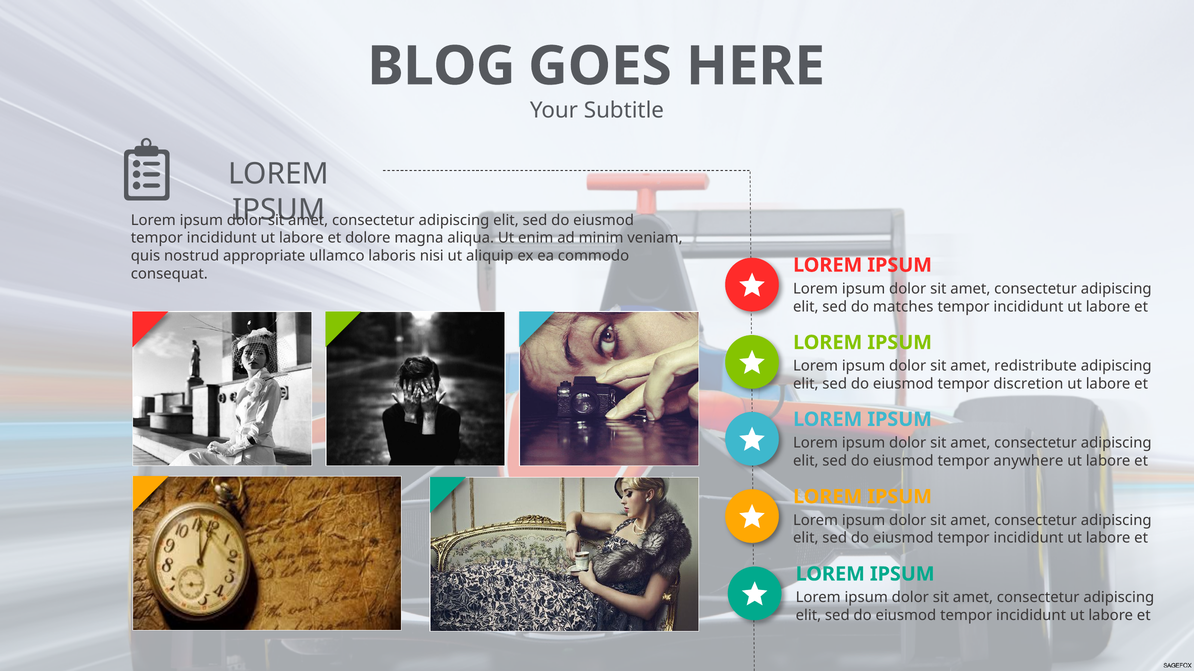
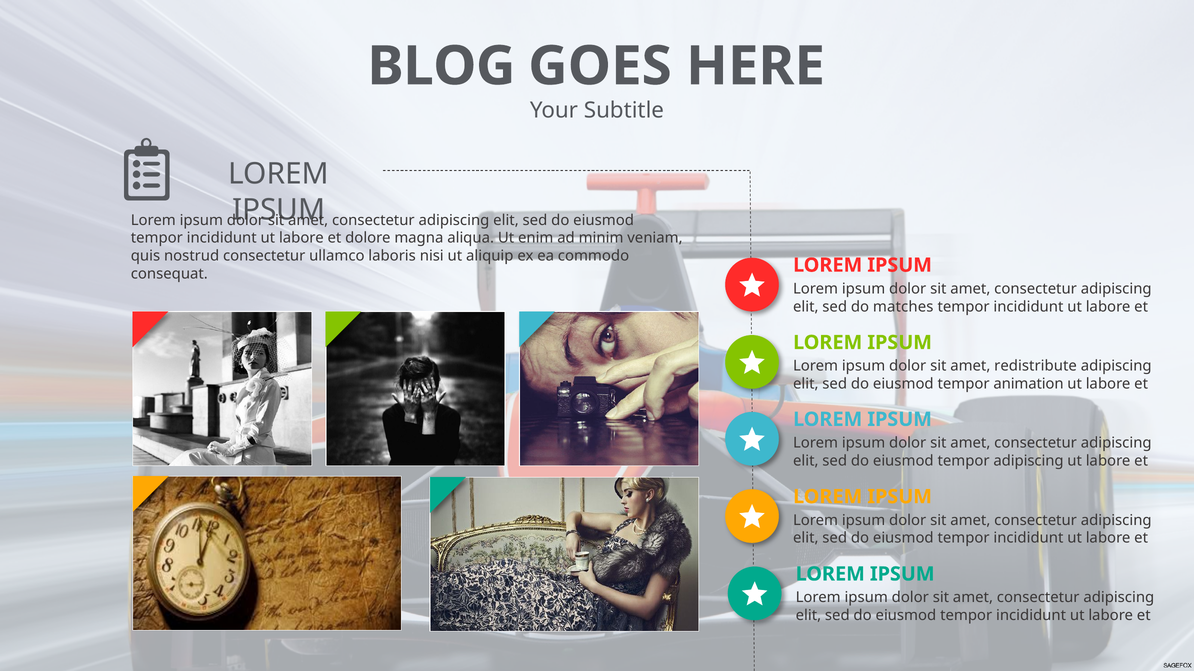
nostrud appropriate: appropriate -> consectetur (264, 256)
discretion: discretion -> animation (1029, 384)
tempor anywhere: anywhere -> adipiscing (1029, 461)
